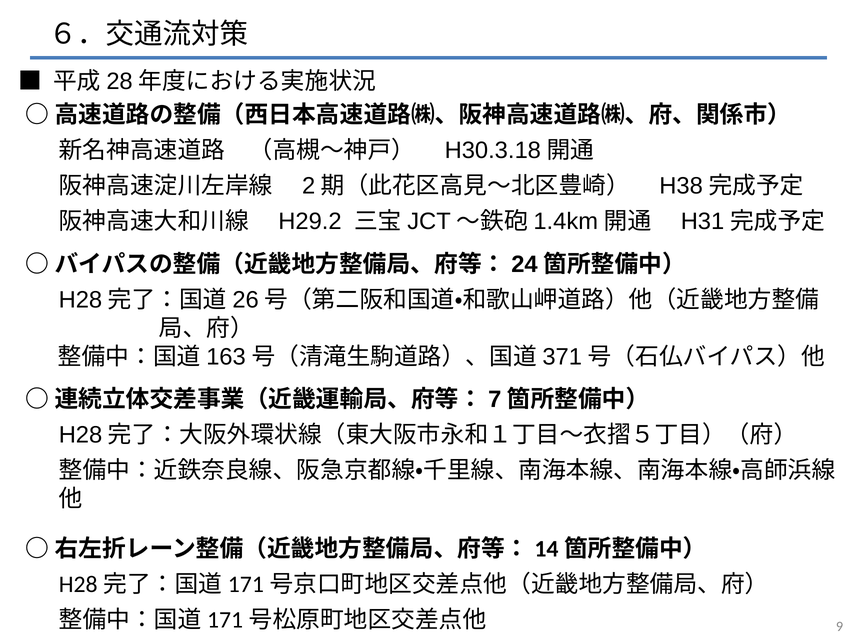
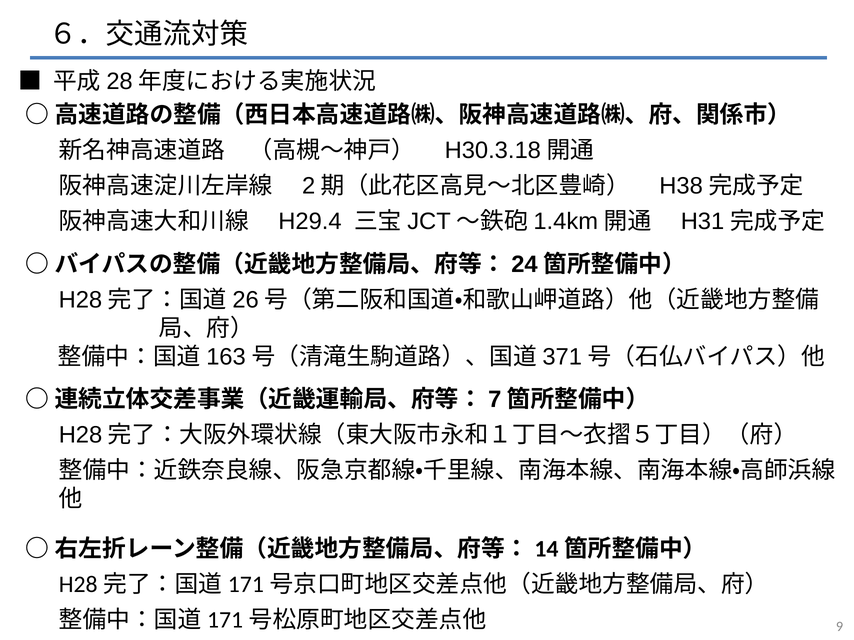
H29.2: H29.2 -> H29.4 (310, 222)
